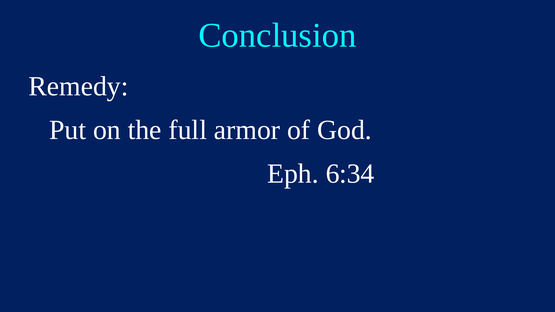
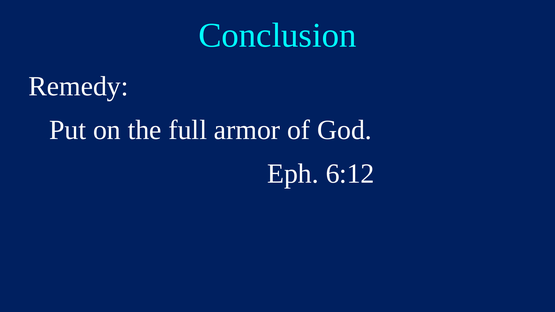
6:34: 6:34 -> 6:12 (350, 174)
